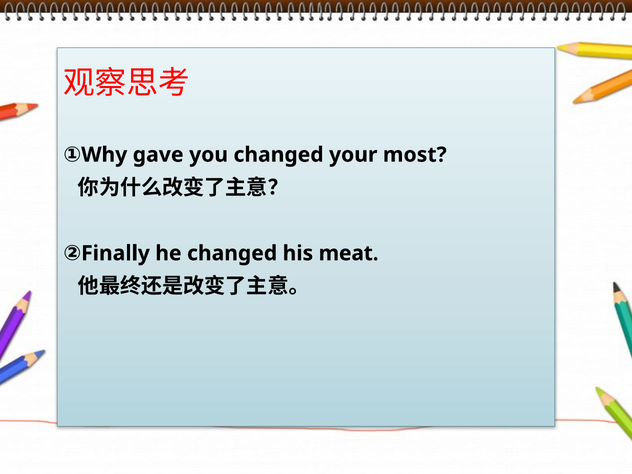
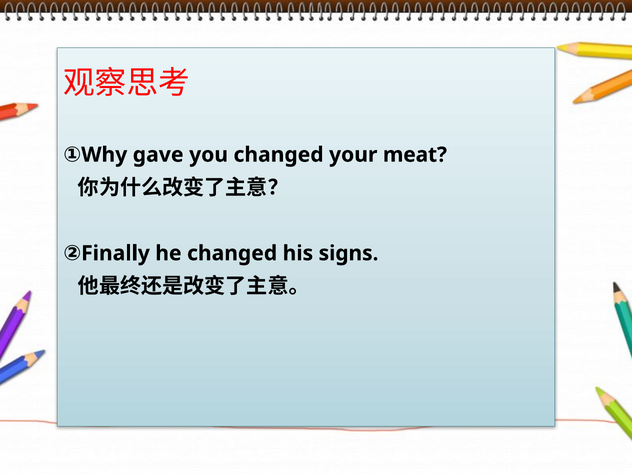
most: most -> meat (415, 155)
meat: meat -> signs (349, 253)
